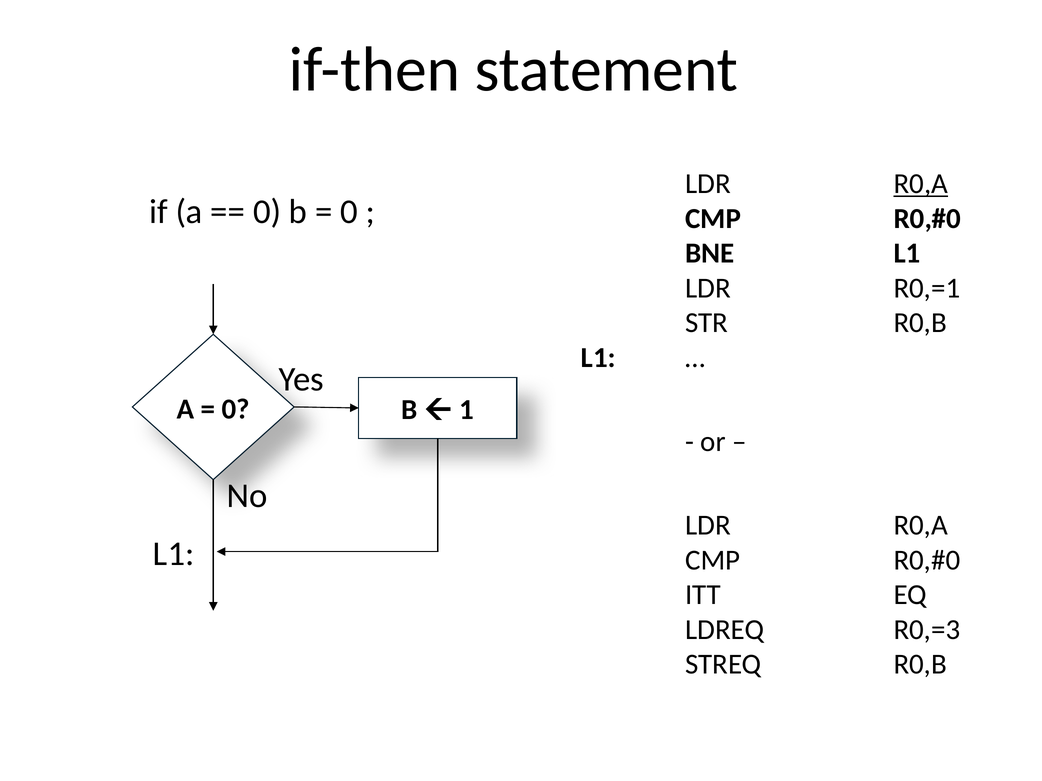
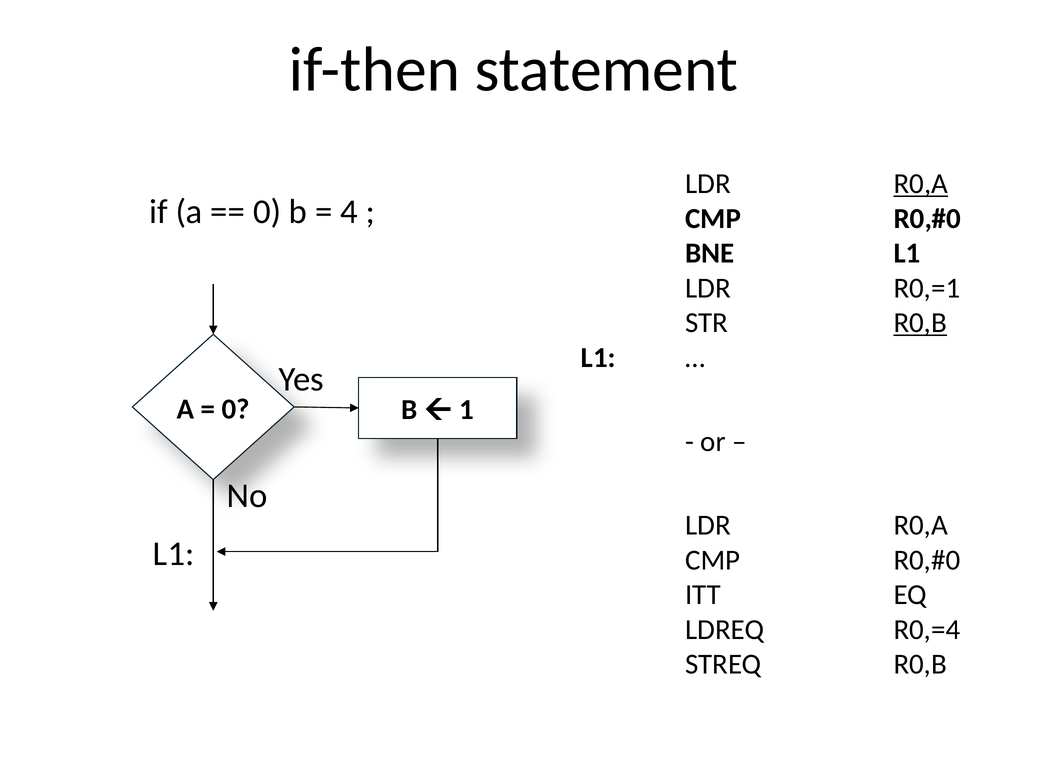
0: 0 -> 4 (349, 212)
R0,B underline: none -> present (920, 323)
R0,=3: R0,=3 -> R0,=4 (927, 630)
